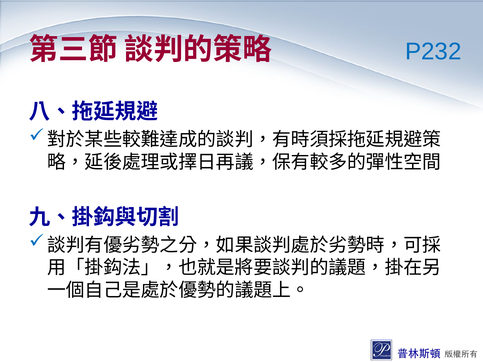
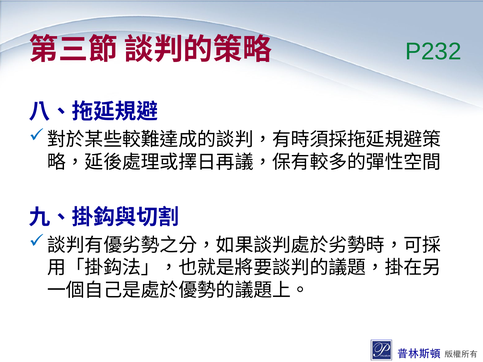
P232 colour: blue -> green (433, 51)
